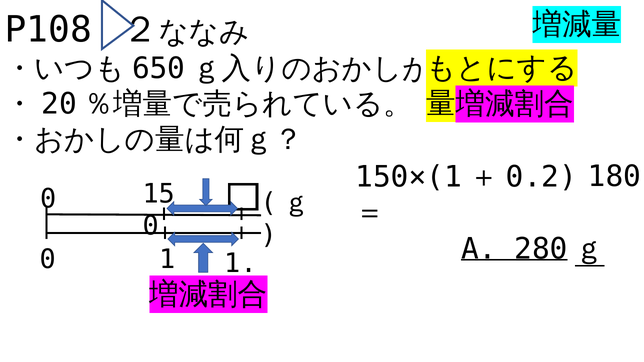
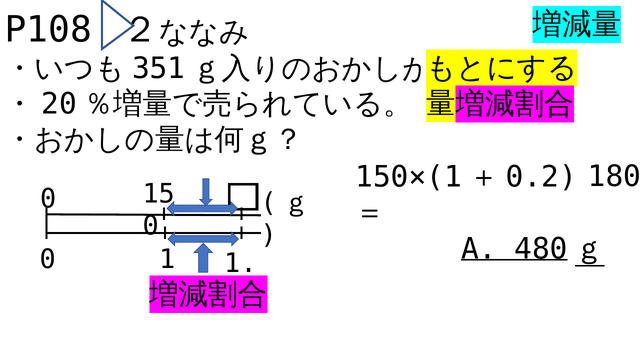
650: 650 -> 351 (159, 69)
280: 280 -> 480 (541, 249)
